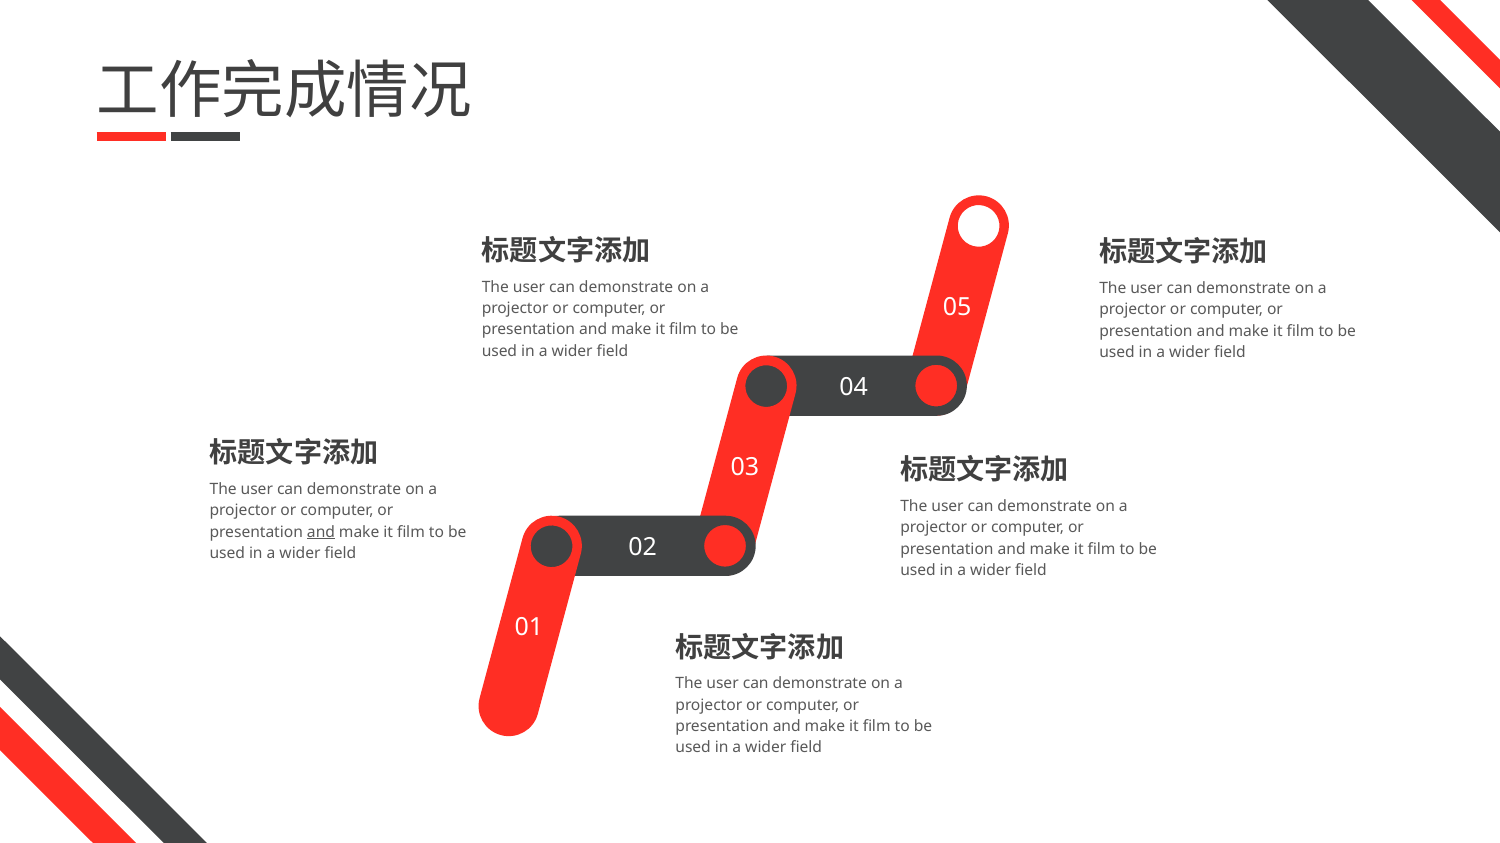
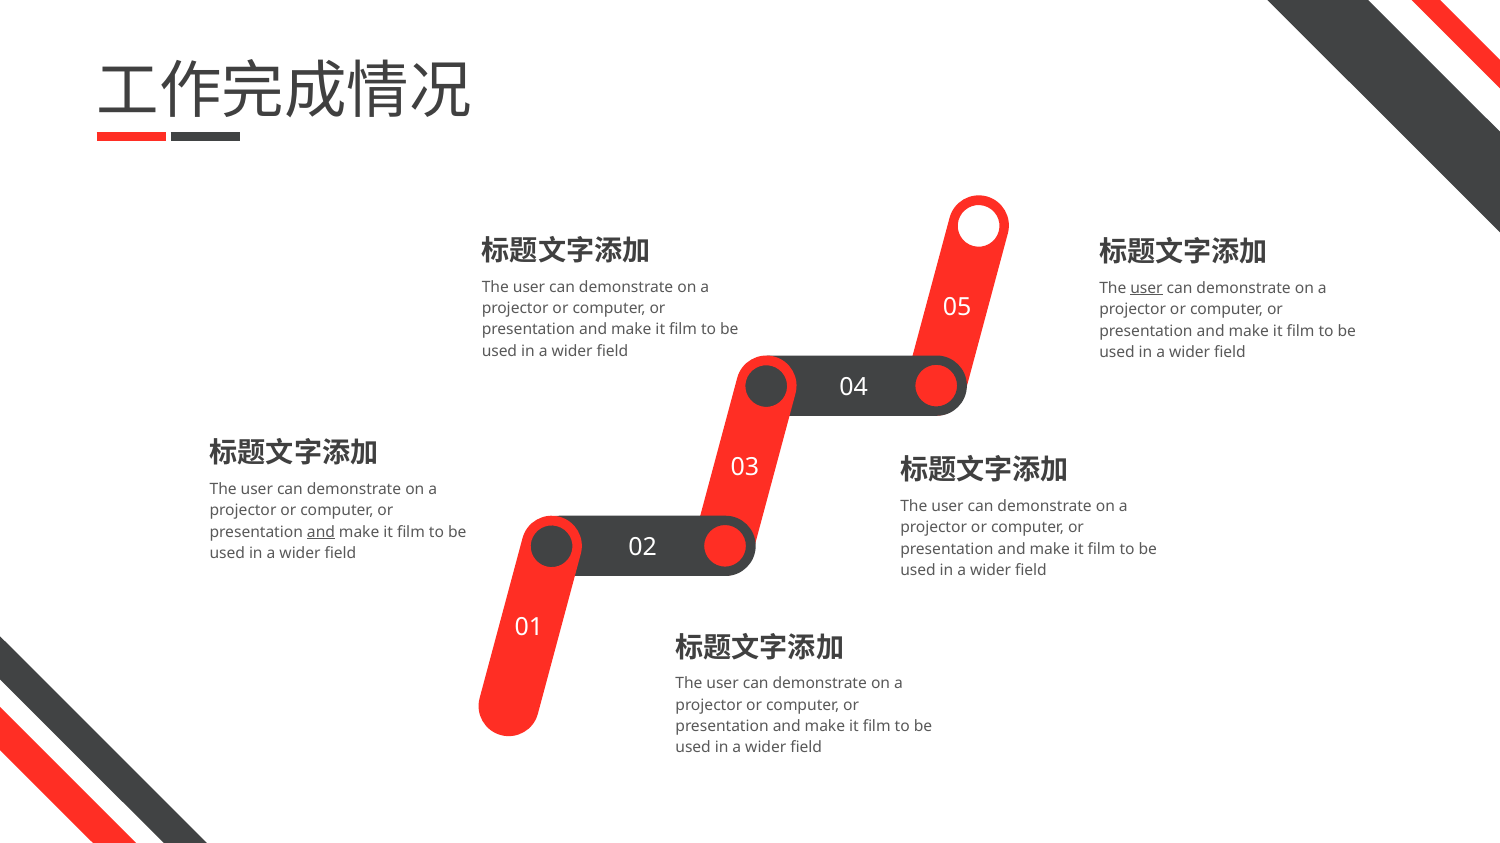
user underline: none -> present (1146, 288)
